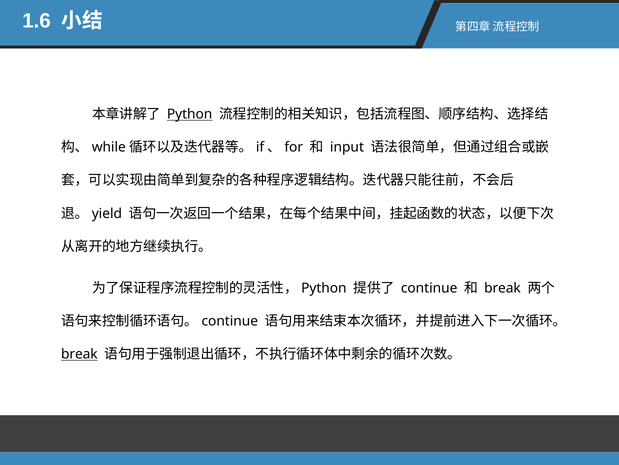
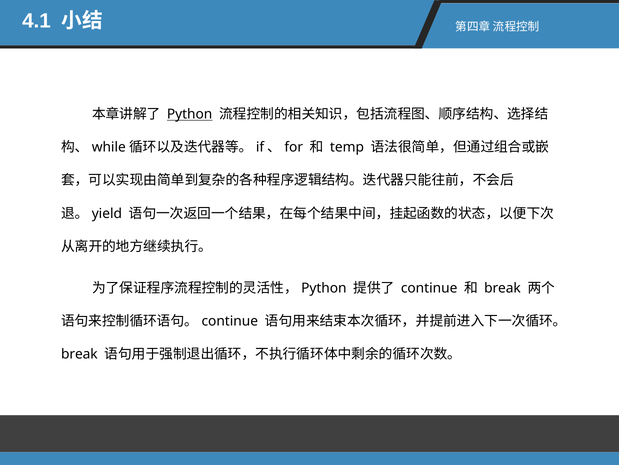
1.6: 1.6 -> 4.1 (36, 21)
input: input -> temp (347, 147)
break underline: present -> none (79, 354)
